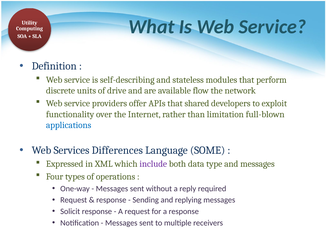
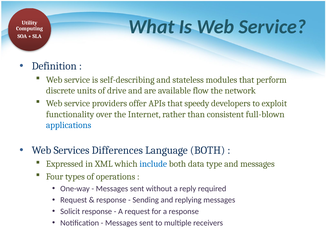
shared: shared -> speedy (197, 103)
limitation: limitation -> consistent (225, 114)
Language SOME: SOME -> BOTH (208, 150)
include colour: purple -> blue (153, 164)
